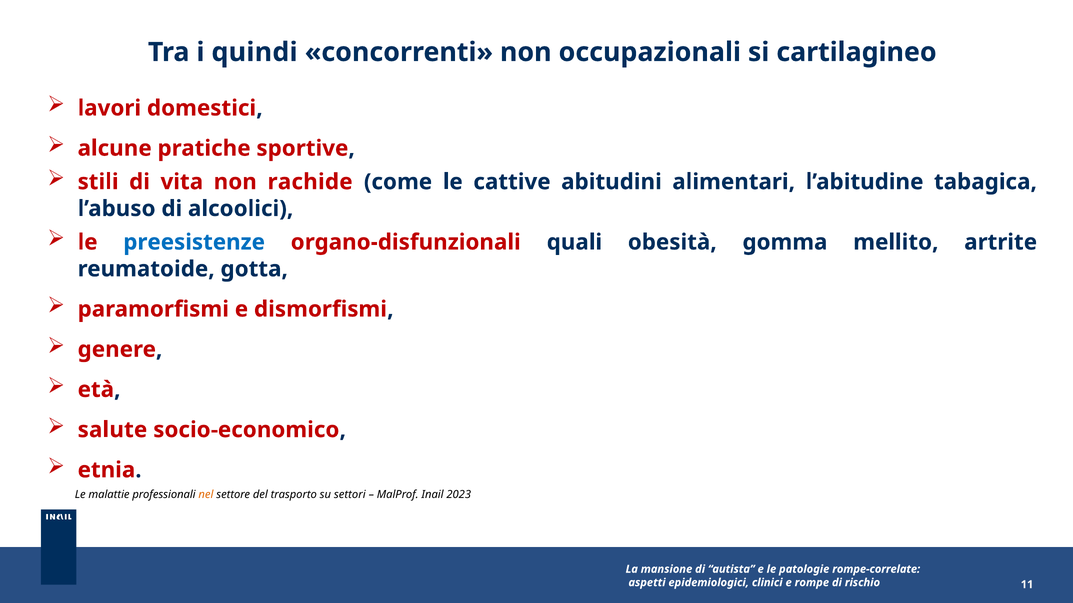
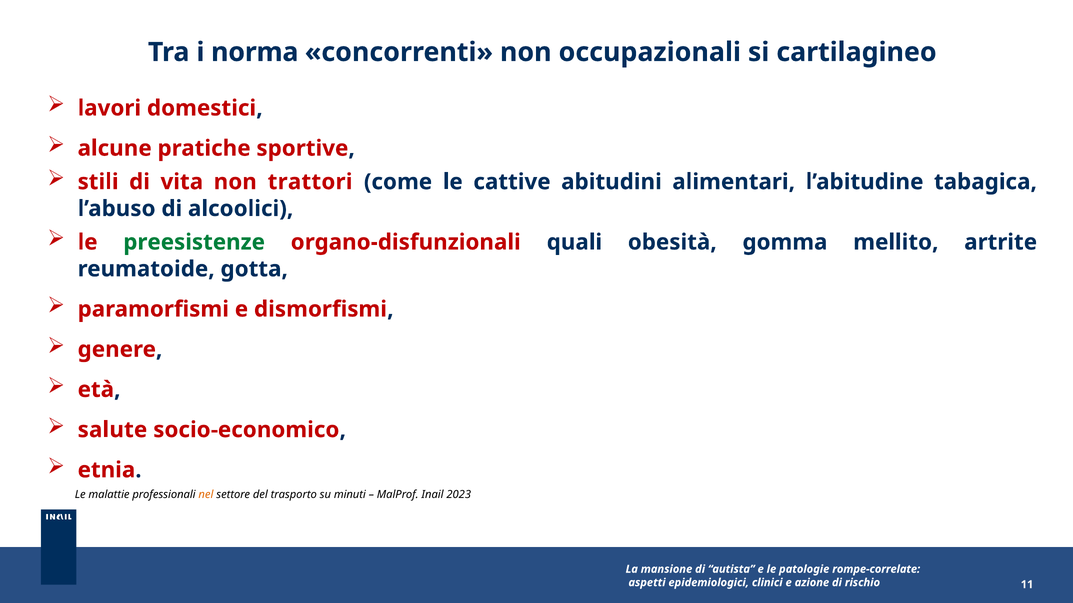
quindi: quindi -> norma (255, 52)
rachide: rachide -> trattori (310, 182)
preesistenze colour: blue -> green (194, 242)
settori: settori -> minuti (350, 495)
rompe: rompe -> azione (812, 583)
